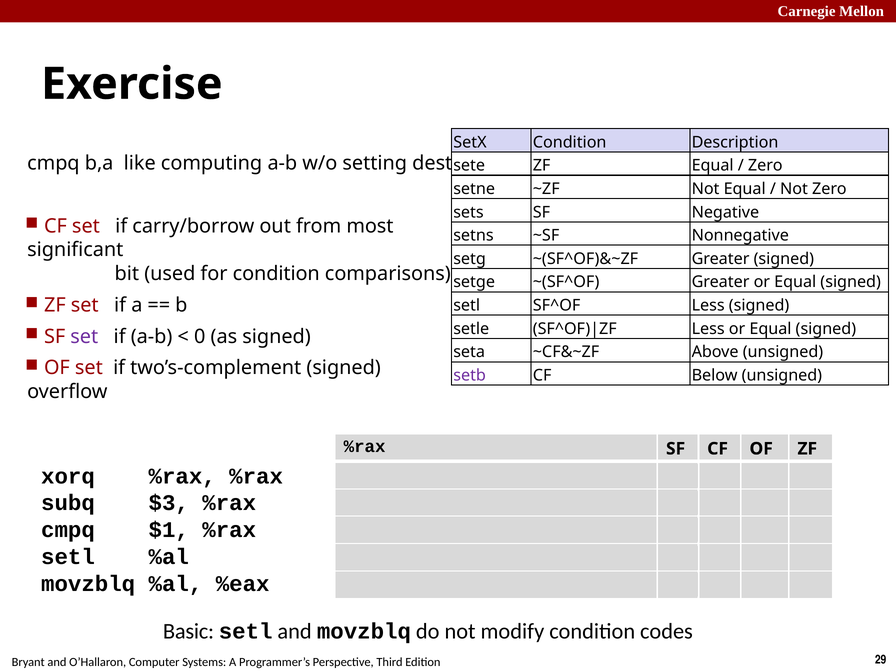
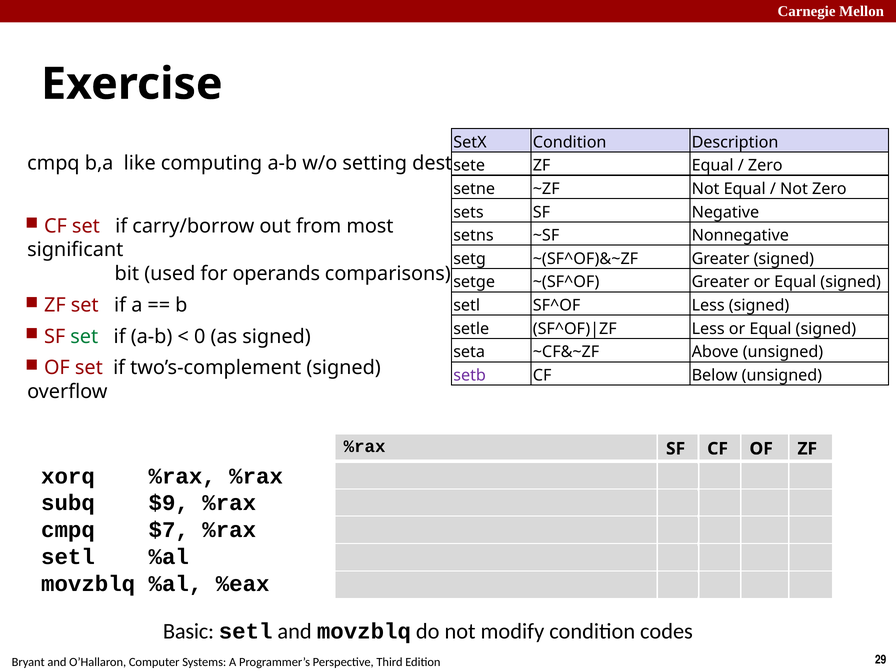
for condition: condition -> operands (276, 274)
set colour: purple -> green (84, 336)
$3: $3 -> $9 (169, 503)
$1: $1 -> $7 (169, 530)
